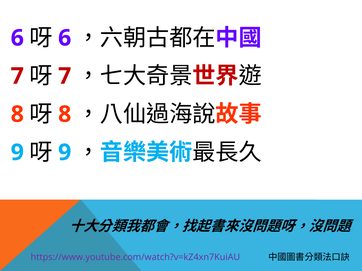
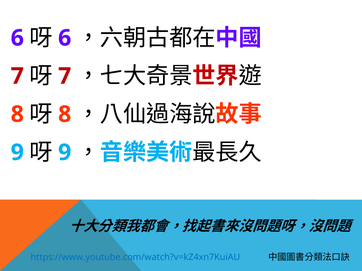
https://www.youtube.com/watch?v=kZ4xn7KuiAU colour: purple -> blue (135, 258)
